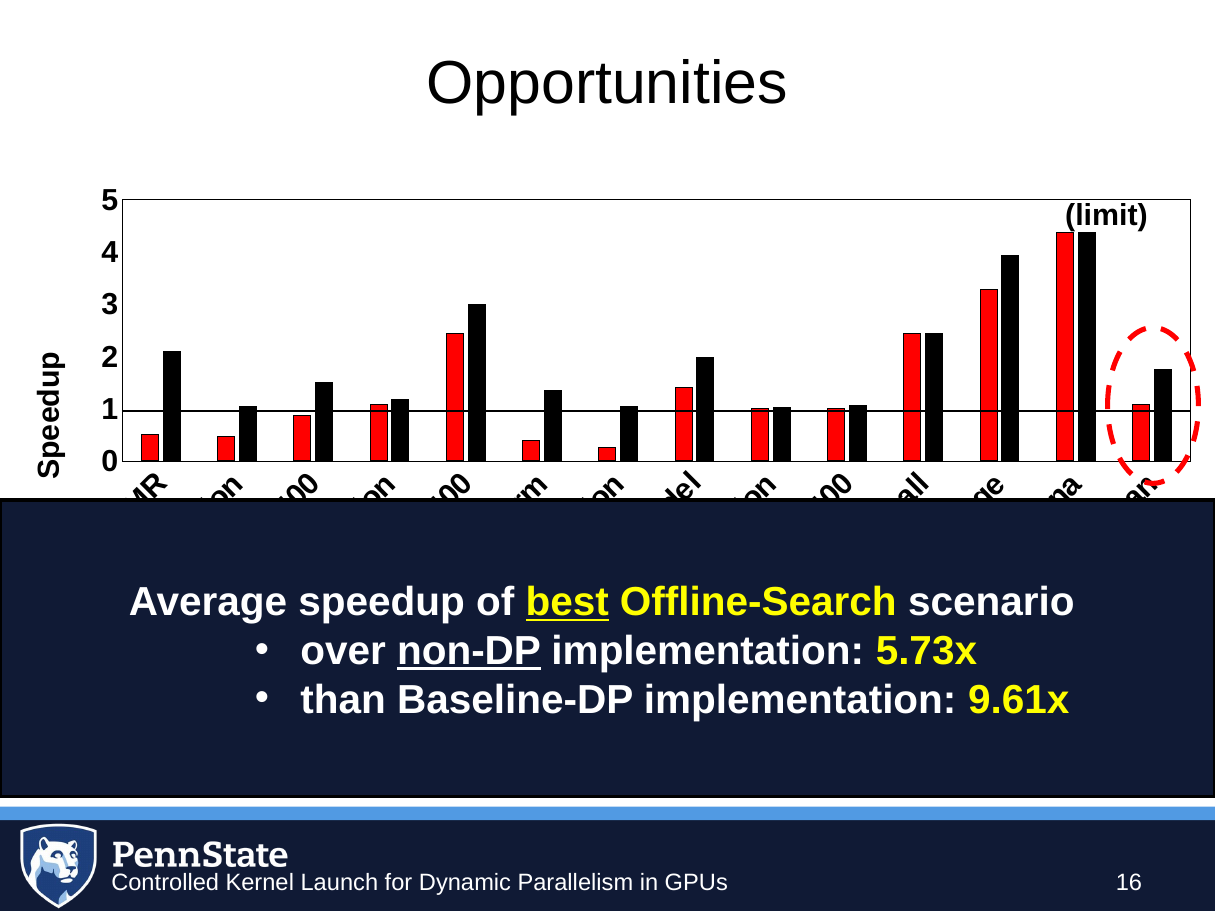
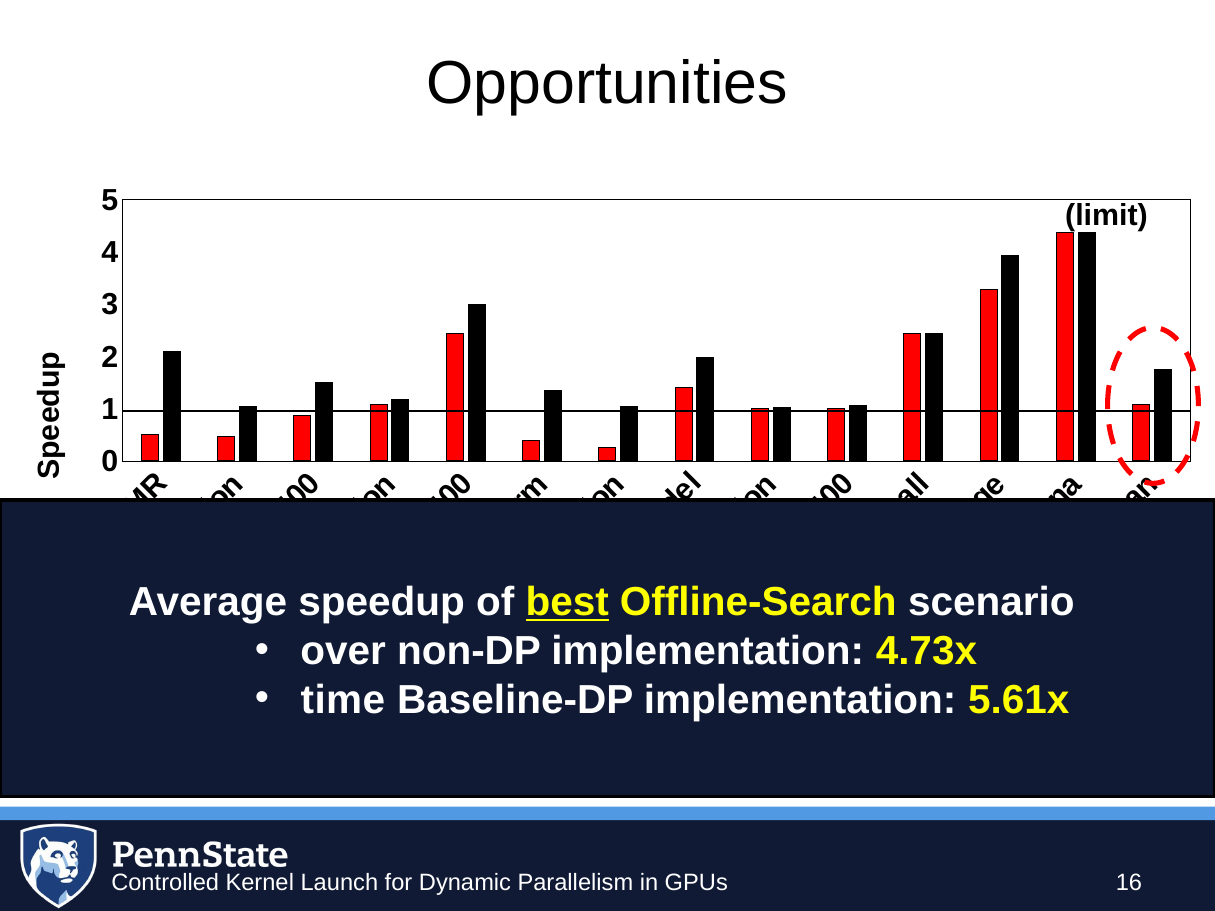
non-DP underline: present -> none (469, 651)
5.73x: 5.73x -> 4.73x (926, 651)
than: than -> time (343, 700)
9.61x: 9.61x -> 5.61x (1019, 700)
